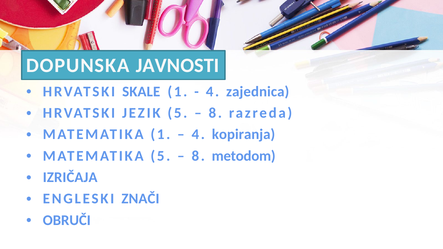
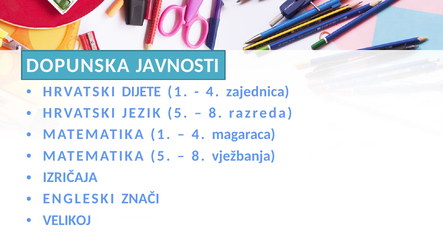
SKALE: SKALE -> DIJETE (141, 92)
kopiranja: kopiranja -> magaraca (244, 135)
metodom: metodom -> vježbanja (244, 156)
OBRUČI: OBRUČI -> VELIKOJ (67, 220)
